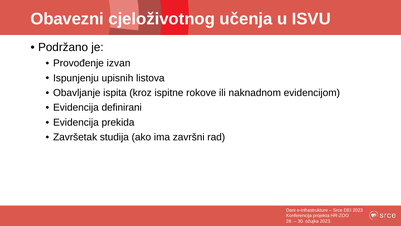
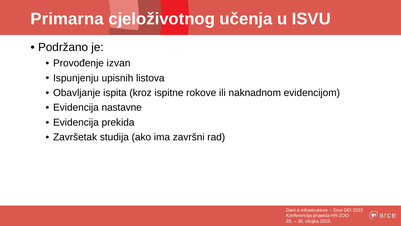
Obavezni: Obavezni -> Primarna (67, 19)
definirani: definirani -> nastavne (122, 107)
